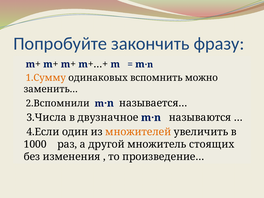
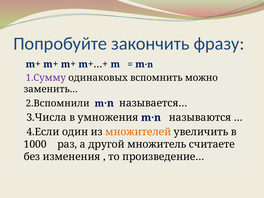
1.Сумму colour: orange -> purple (46, 78)
двузначное: двузначное -> умножения (108, 118)
стоящих: стоящих -> считаете (212, 144)
